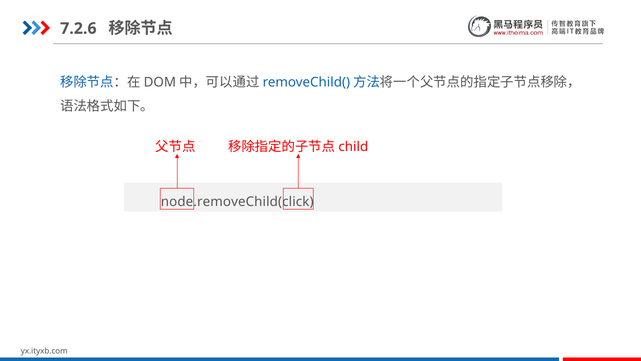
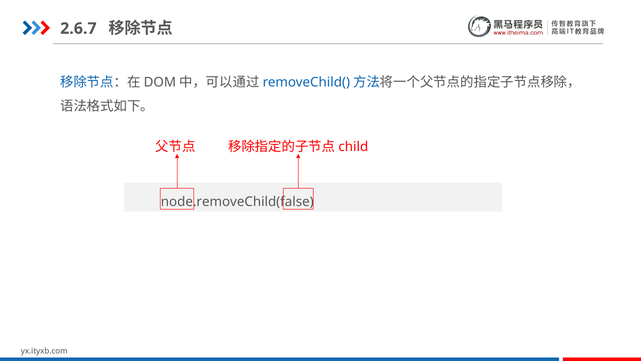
7.2.6: 7.2.6 -> 2.6.7 (78, 28)
node.removeChild(click: node.removeChild(click -> node.removeChild(false (237, 202)
